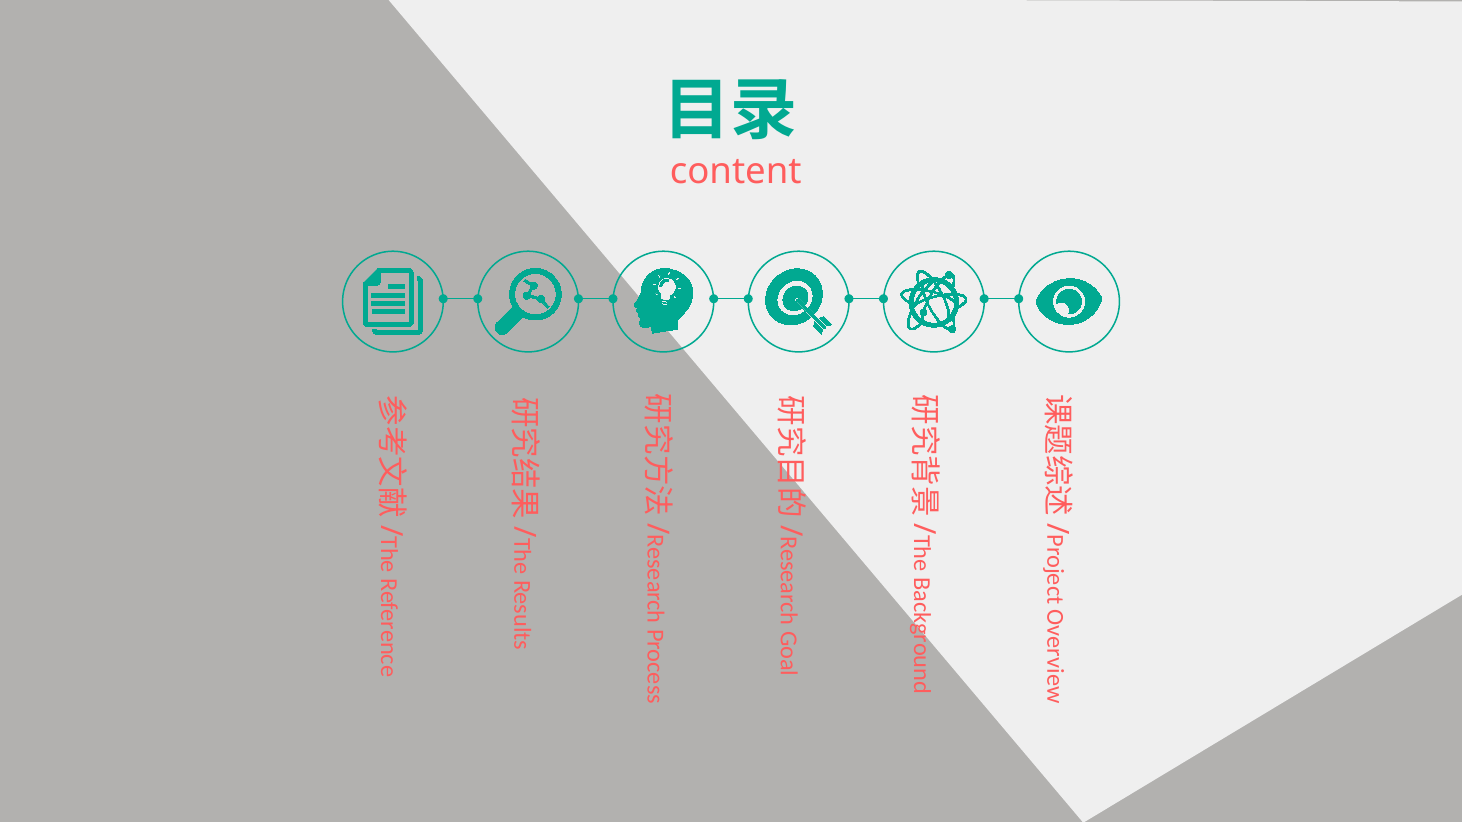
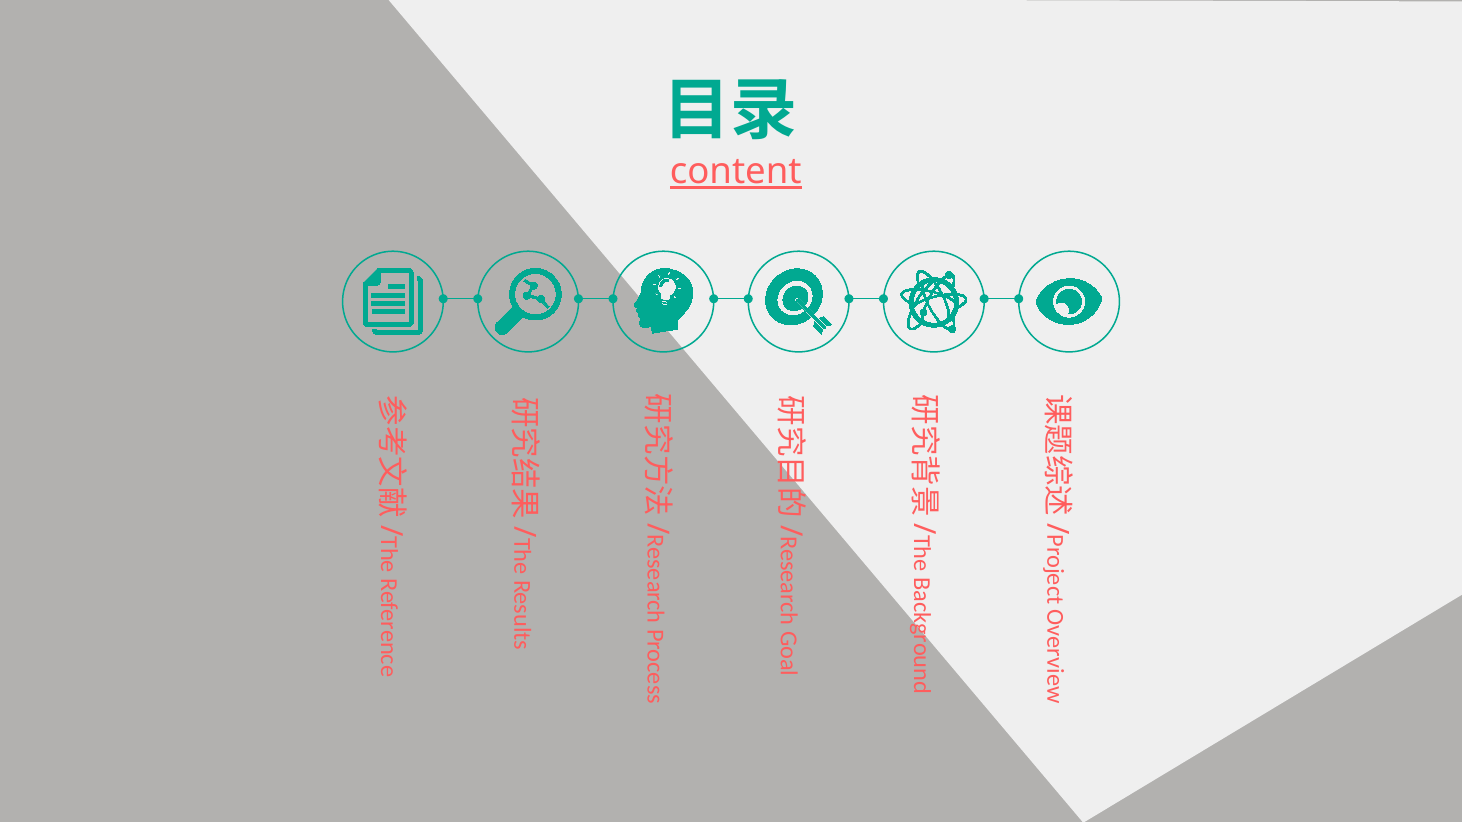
content underline: none -> present (736, 172)
